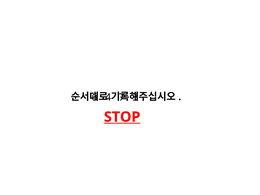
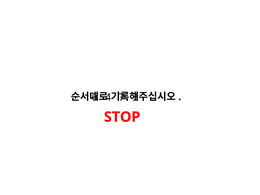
STOP underline: present -> none (122, 117)
